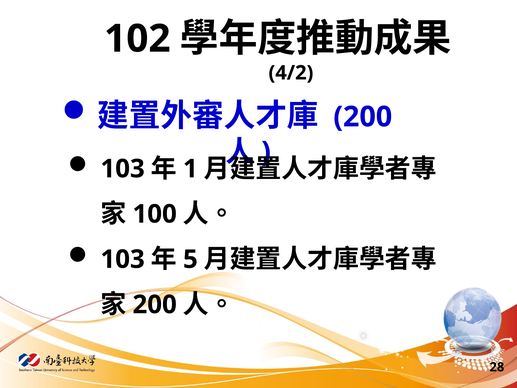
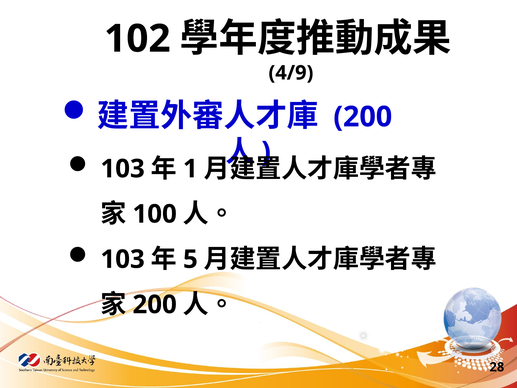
4/2: 4/2 -> 4/9 (291, 73)
